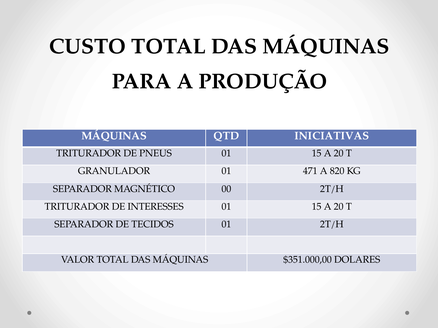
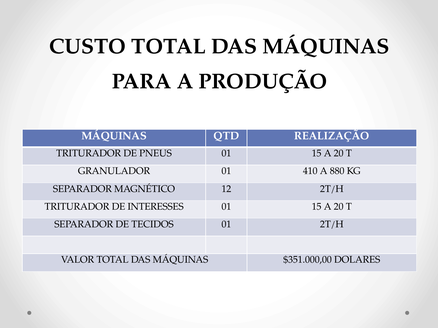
INICIATIVAS: INICIATIVAS -> REALIZAÇÃO (332, 136)
471: 471 -> 410 (310, 171)
820: 820 -> 880 (337, 171)
00: 00 -> 12 (226, 189)
